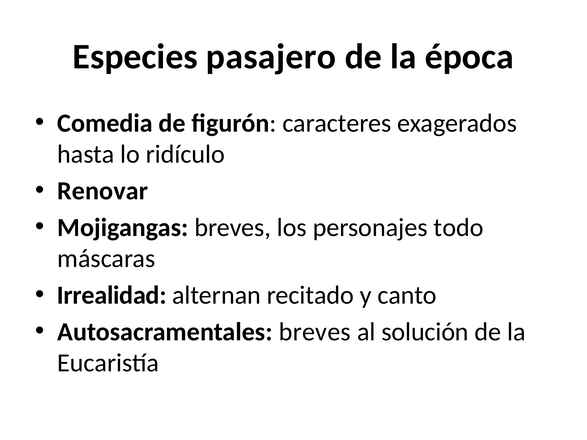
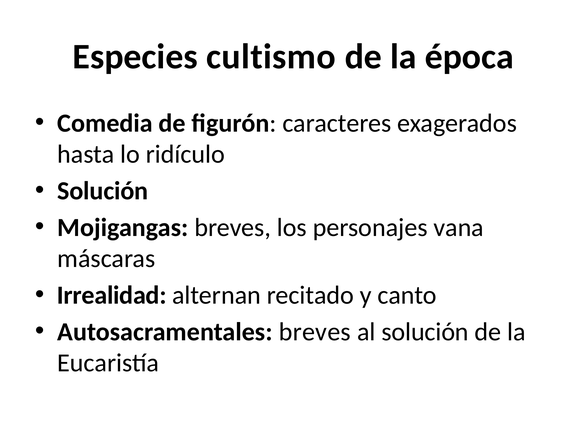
pasajero: pasajero -> cultismo (271, 57)
Renovar: Renovar -> Solución (103, 191)
todo: todo -> vana (459, 228)
